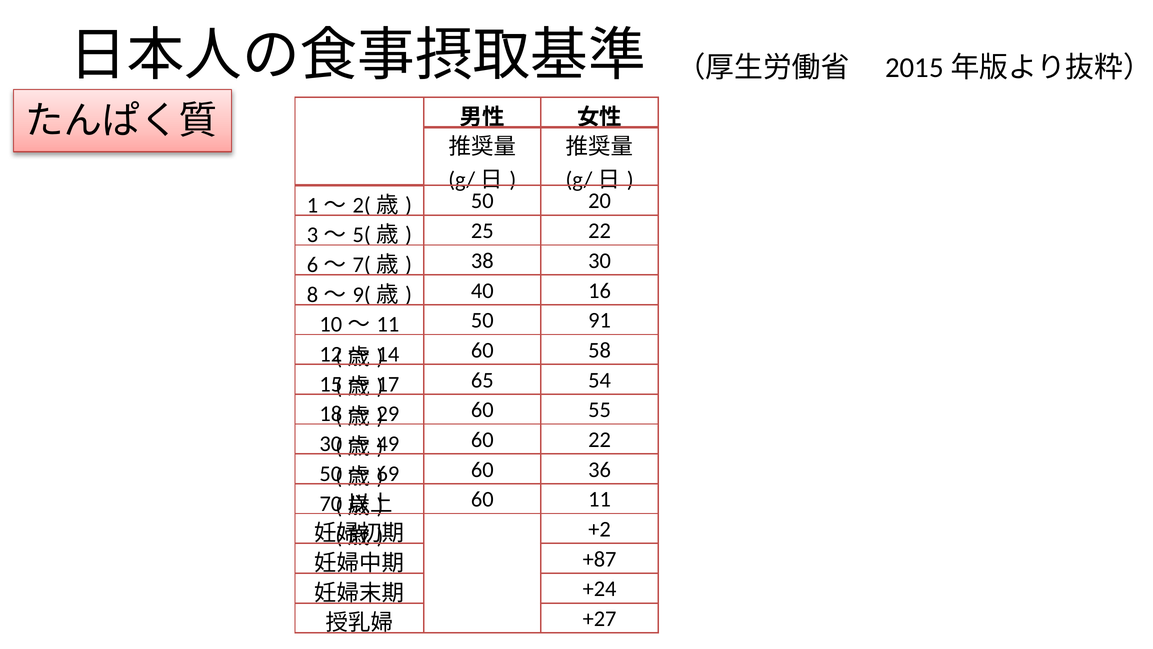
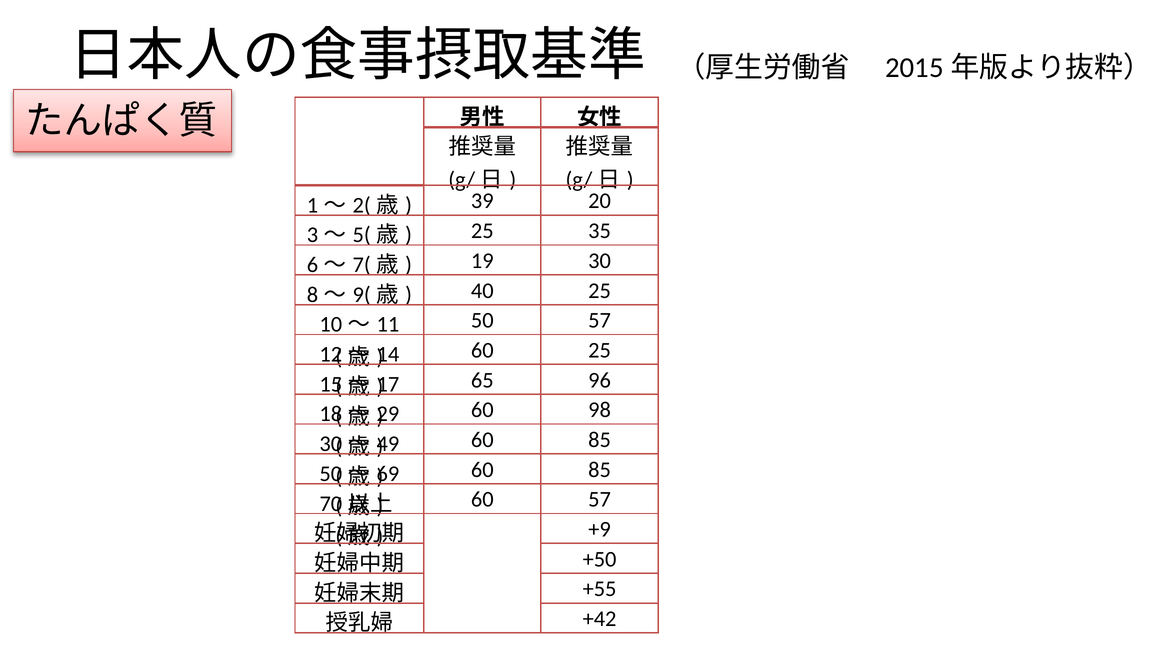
50: 50 -> 39 (482, 201)
25 22: 22 -> 35 (600, 231)
38: 38 -> 19 (482, 261)
40 16: 16 -> 25 (600, 290)
50 91: 91 -> 57 (600, 320)
60 58: 58 -> 25 (600, 350)
54: 54 -> 96 (600, 380)
55: 55 -> 98 (600, 410)
22: 22 -> 85 (600, 440)
36: 36 -> 85 (600, 469)
60 11: 11 -> 57 (600, 499)
+2: +2 -> +9 (600, 529)
+87: +87 -> +50 (600, 559)
+24: +24 -> +55 (600, 589)
+27: +27 -> +42 (600, 618)
